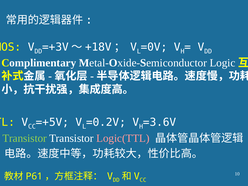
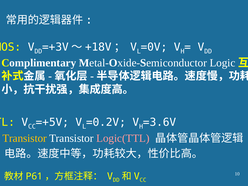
Transistor colour: light green -> yellow (25, 138)
